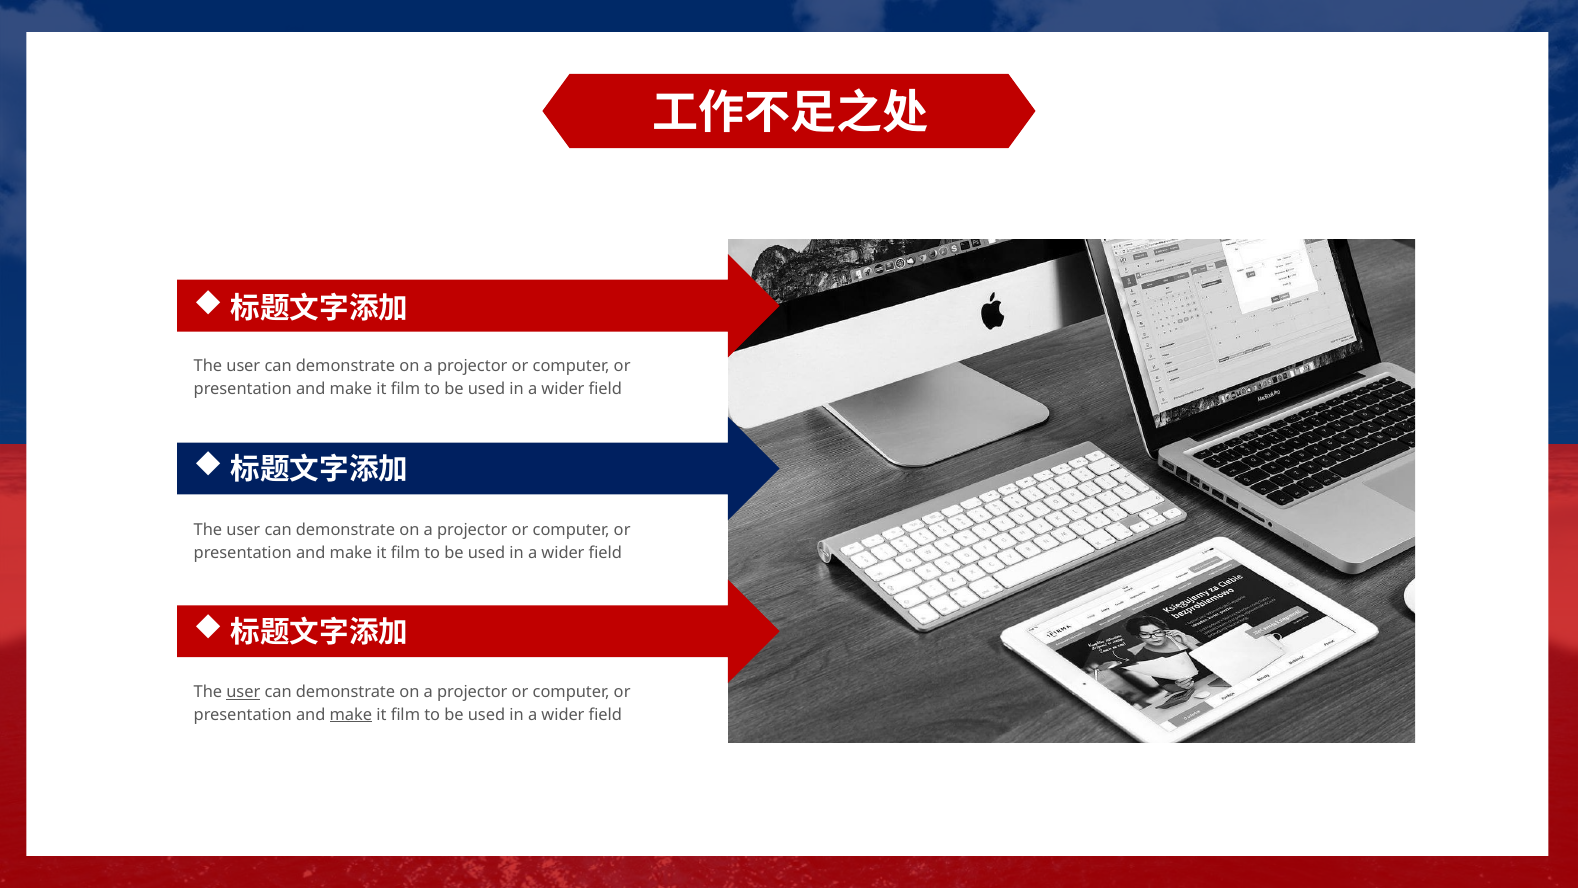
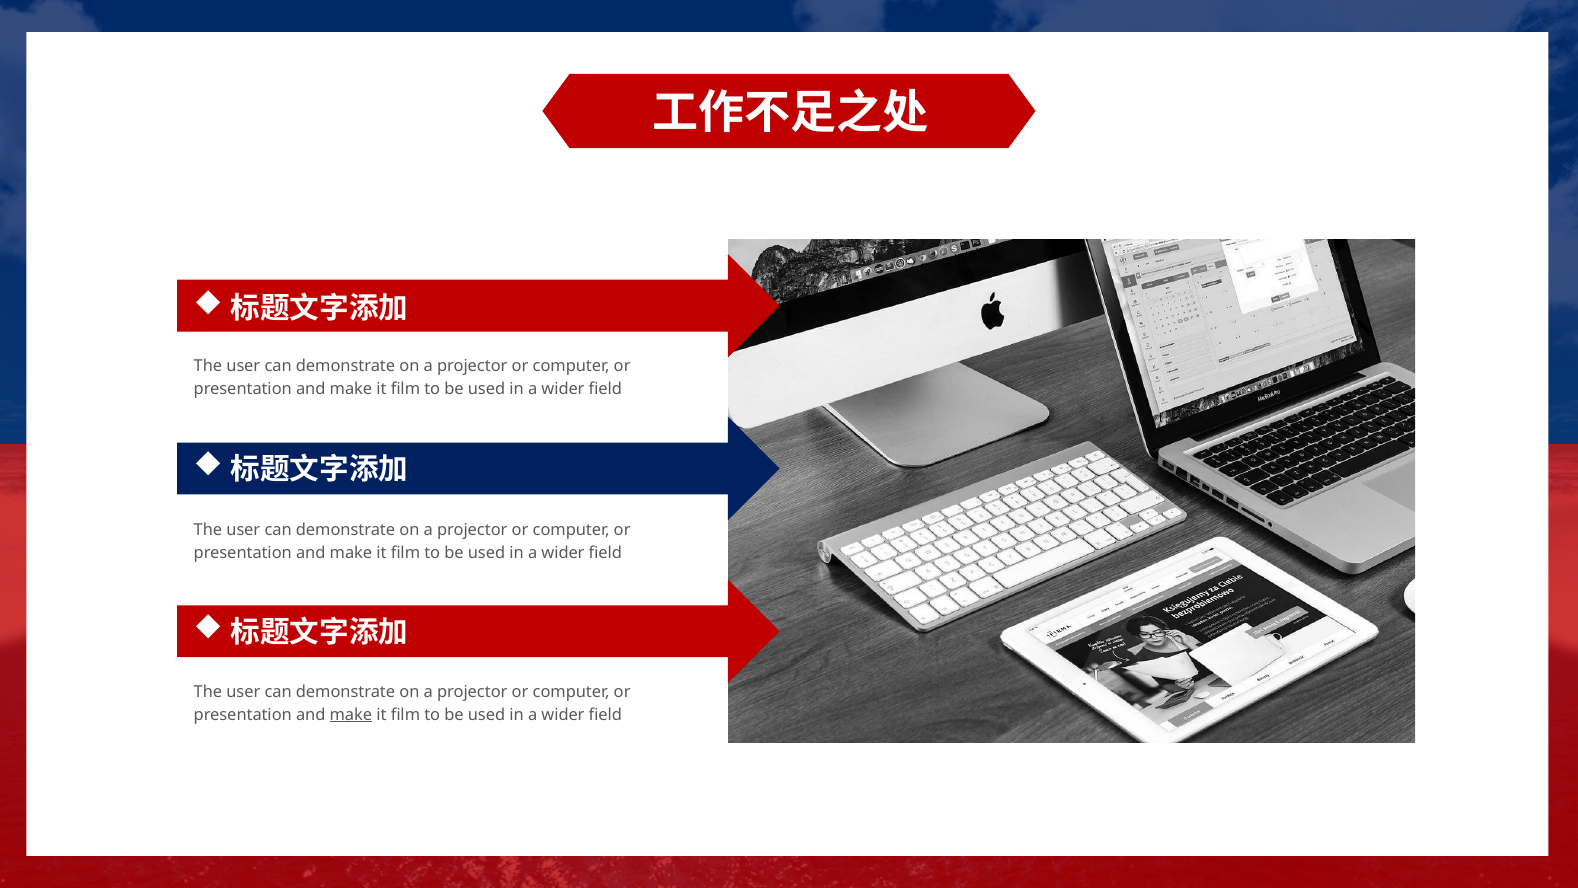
user underline: present -> none (243, 692)
